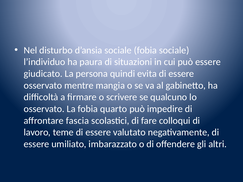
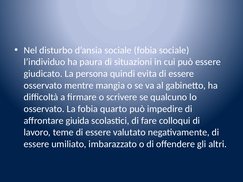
fascia: fascia -> giuida (78, 121)
